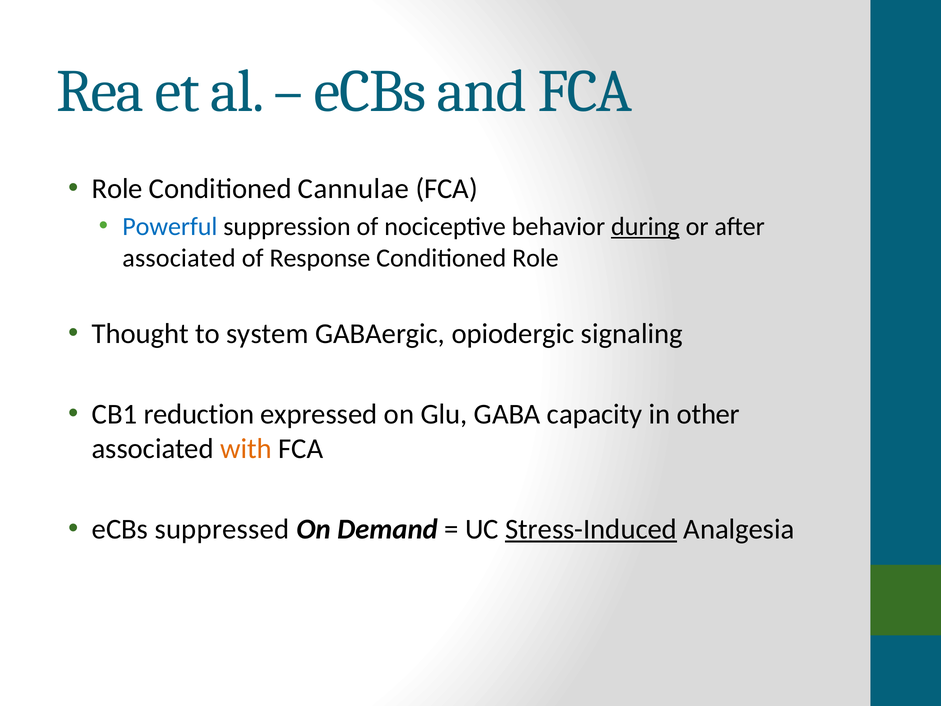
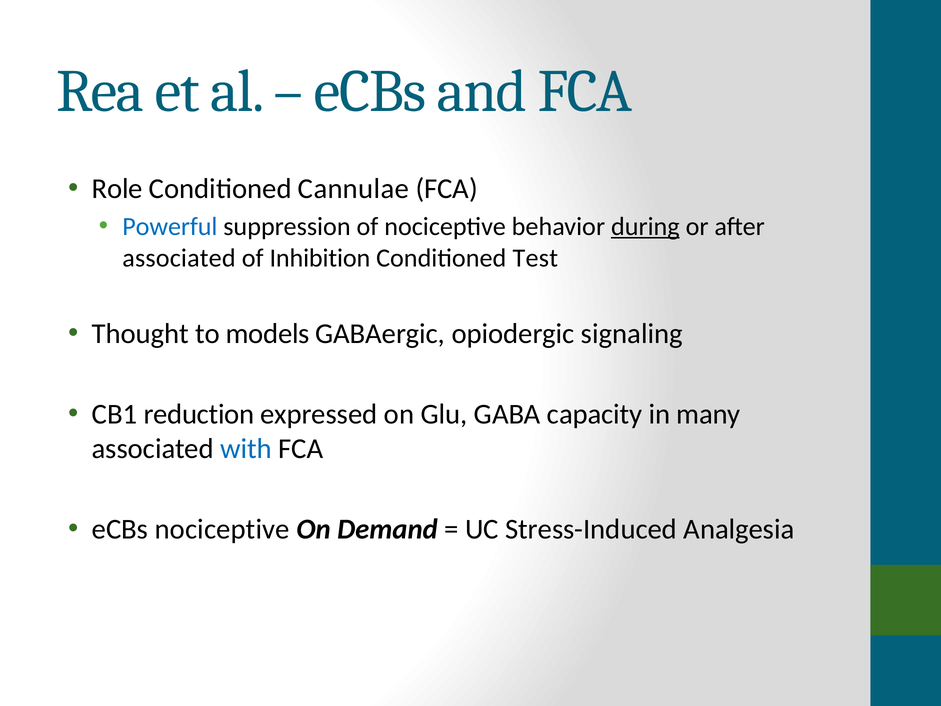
Response: Response -> Inhibition (320, 258)
Conditioned Role: Role -> Test (535, 258)
system: system -> models (268, 333)
other: other -> many (708, 414)
with colour: orange -> blue (246, 448)
eCBs suppressed: suppressed -> nociceptive (222, 529)
Stress-Induced underline: present -> none (591, 529)
